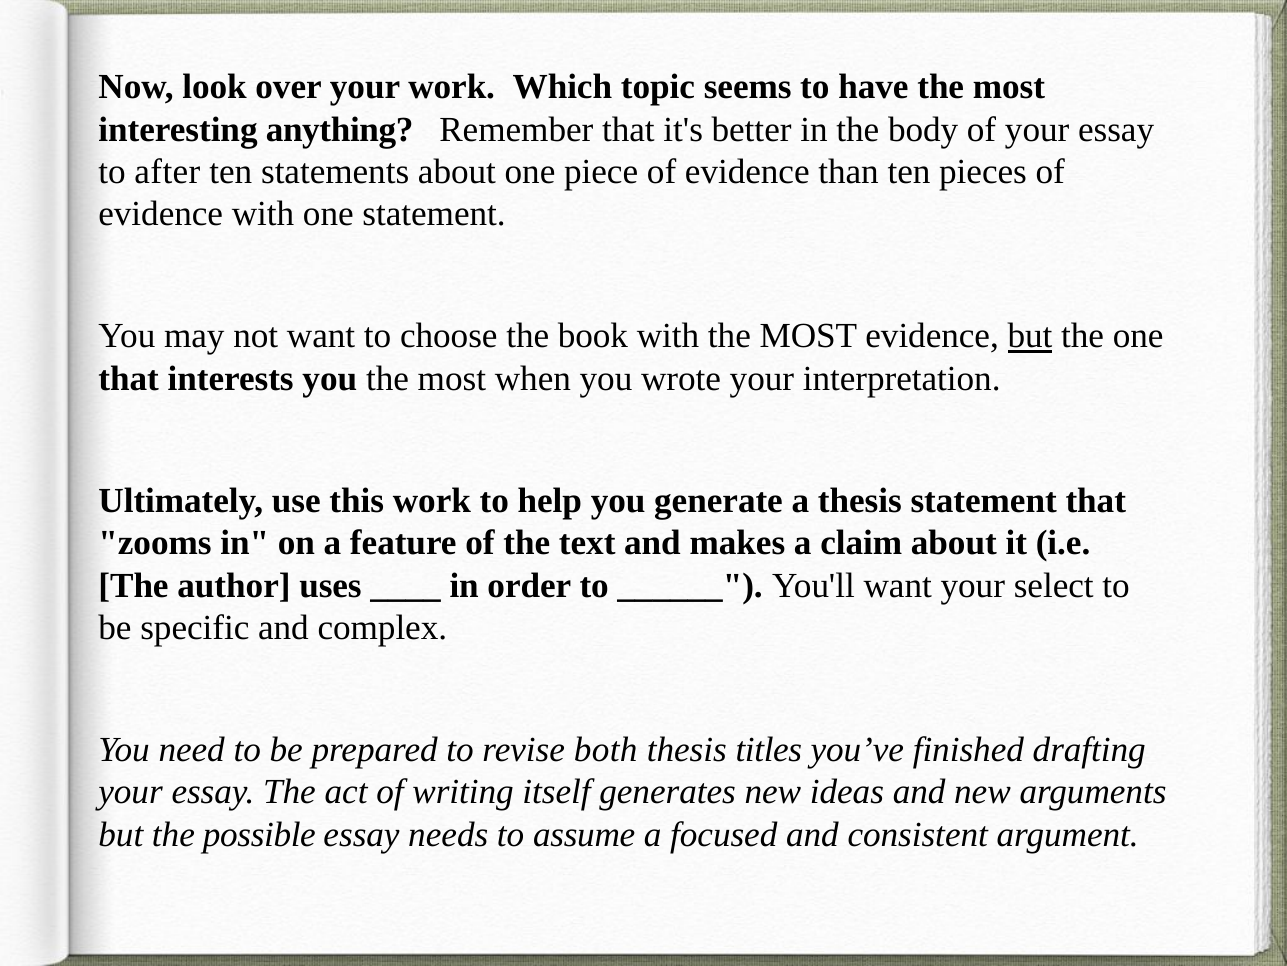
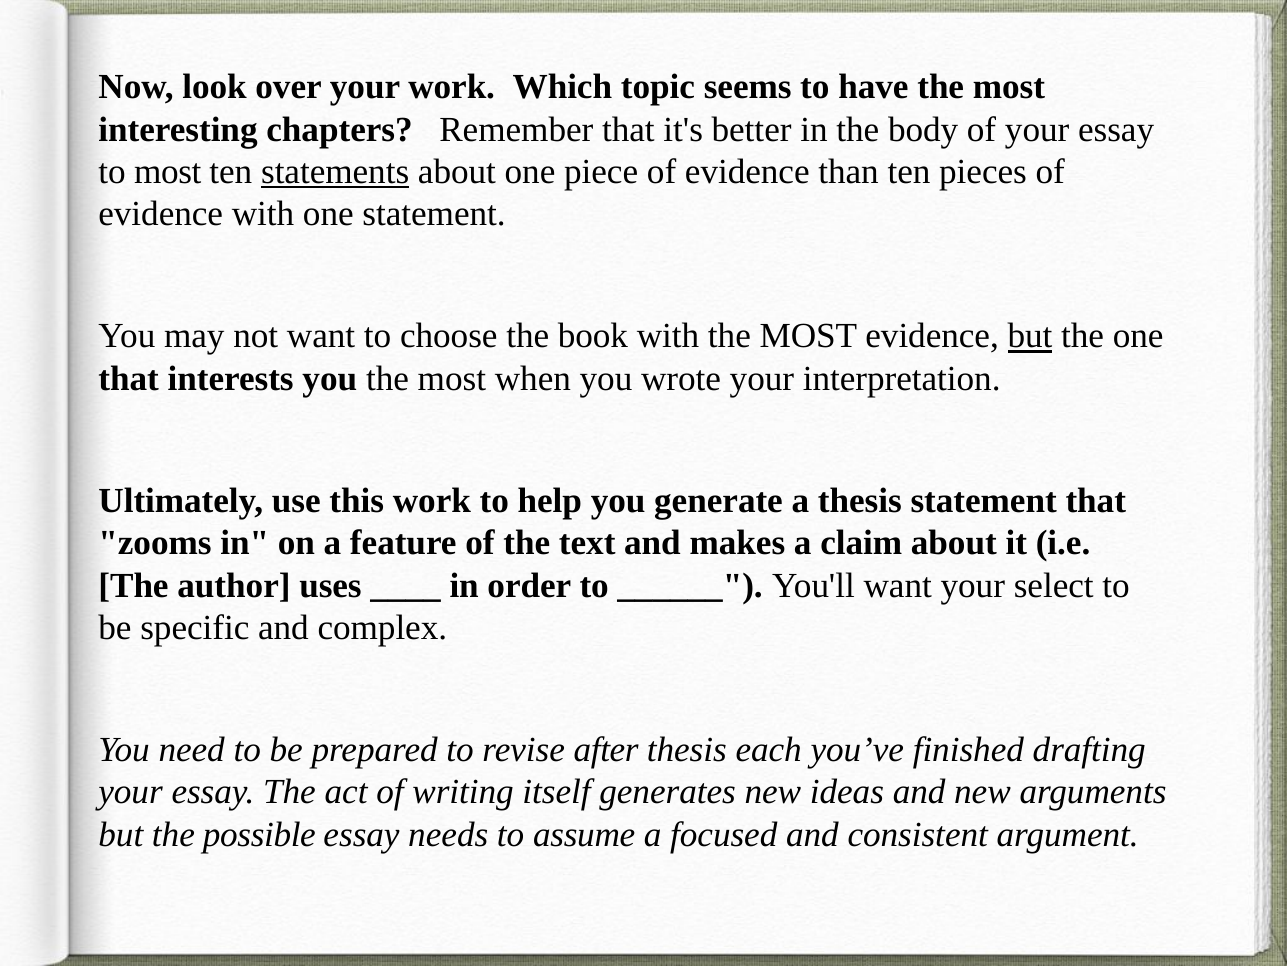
anything: anything -> chapters (340, 129)
to after: after -> most (168, 172)
statements underline: none -> present (335, 172)
both: both -> after (606, 749)
titles: titles -> each (769, 749)
